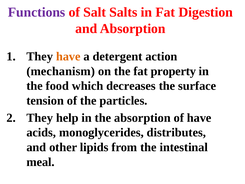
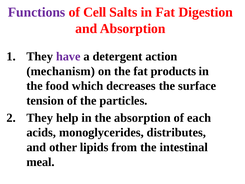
Salt: Salt -> Cell (95, 12)
have colour: orange -> purple (68, 56)
property: property -> products (173, 71)
of have: have -> each (199, 118)
